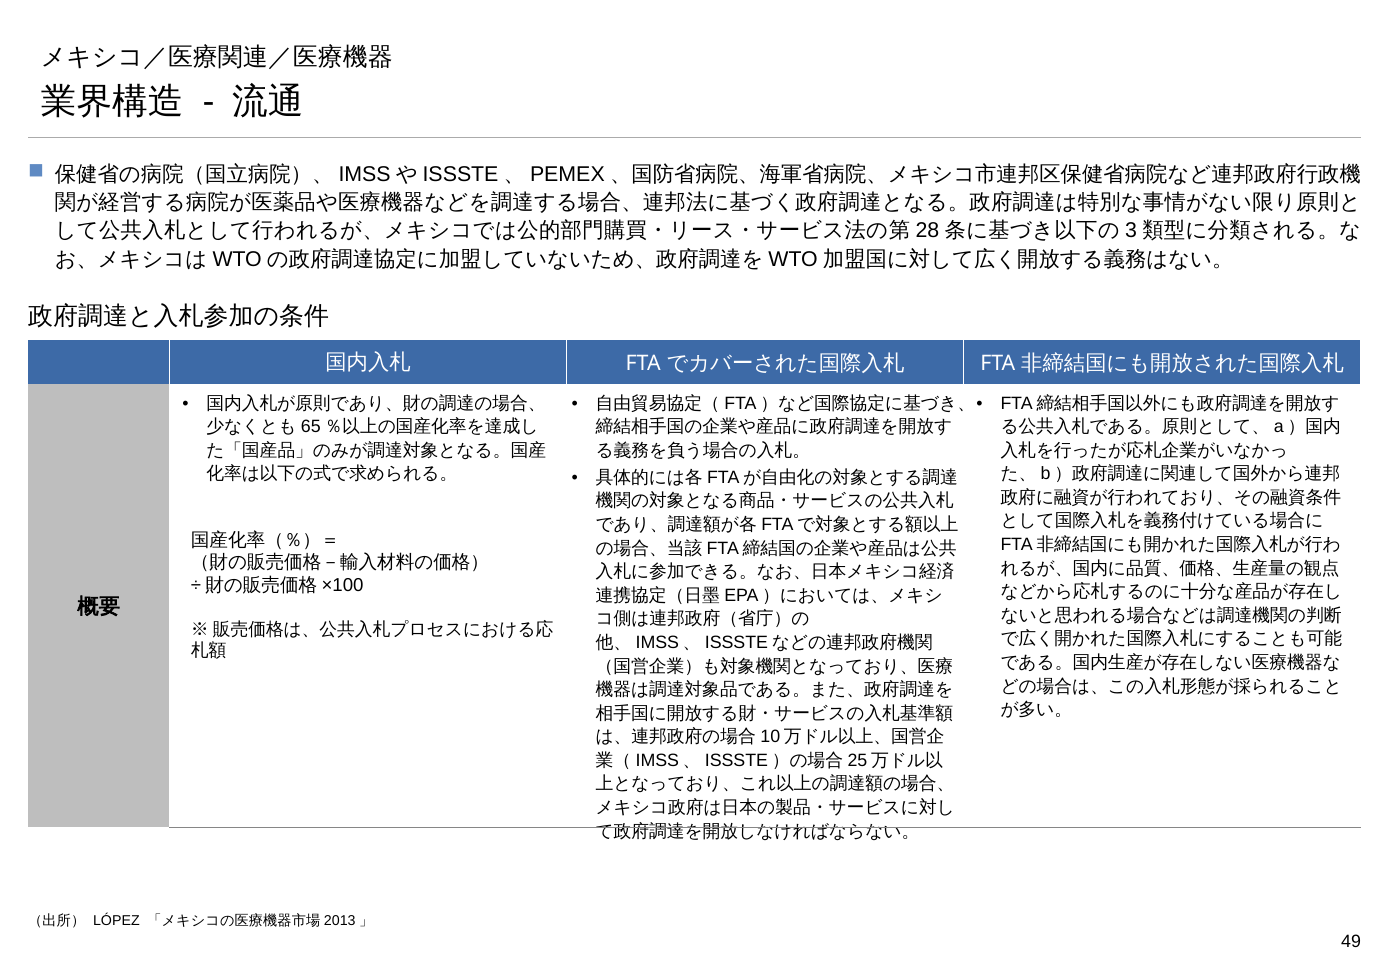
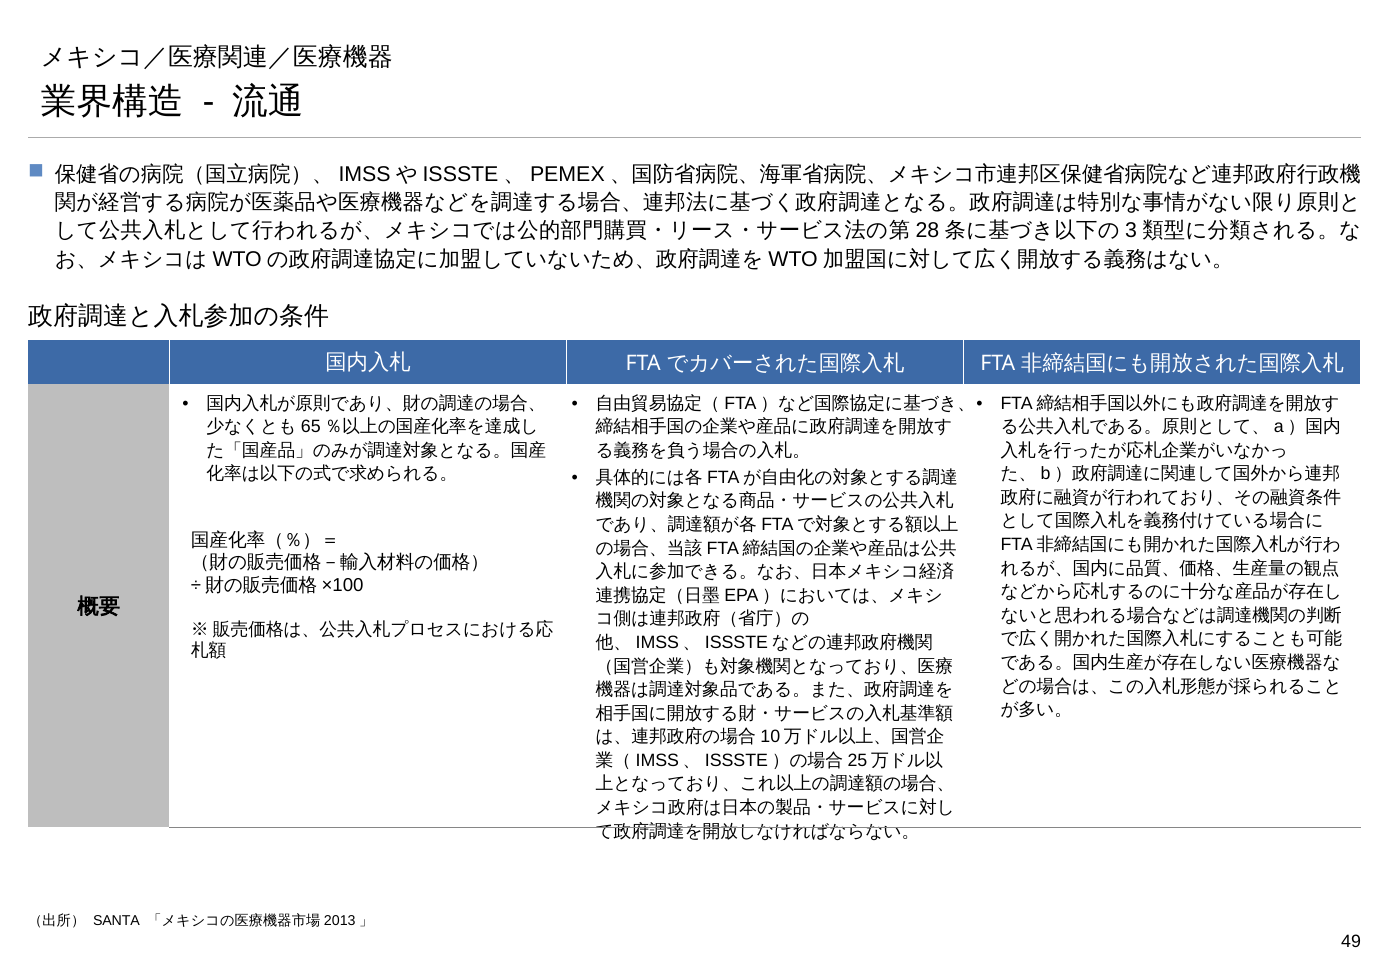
LÓPEZ: LÓPEZ -> SANTA (116, 921)
